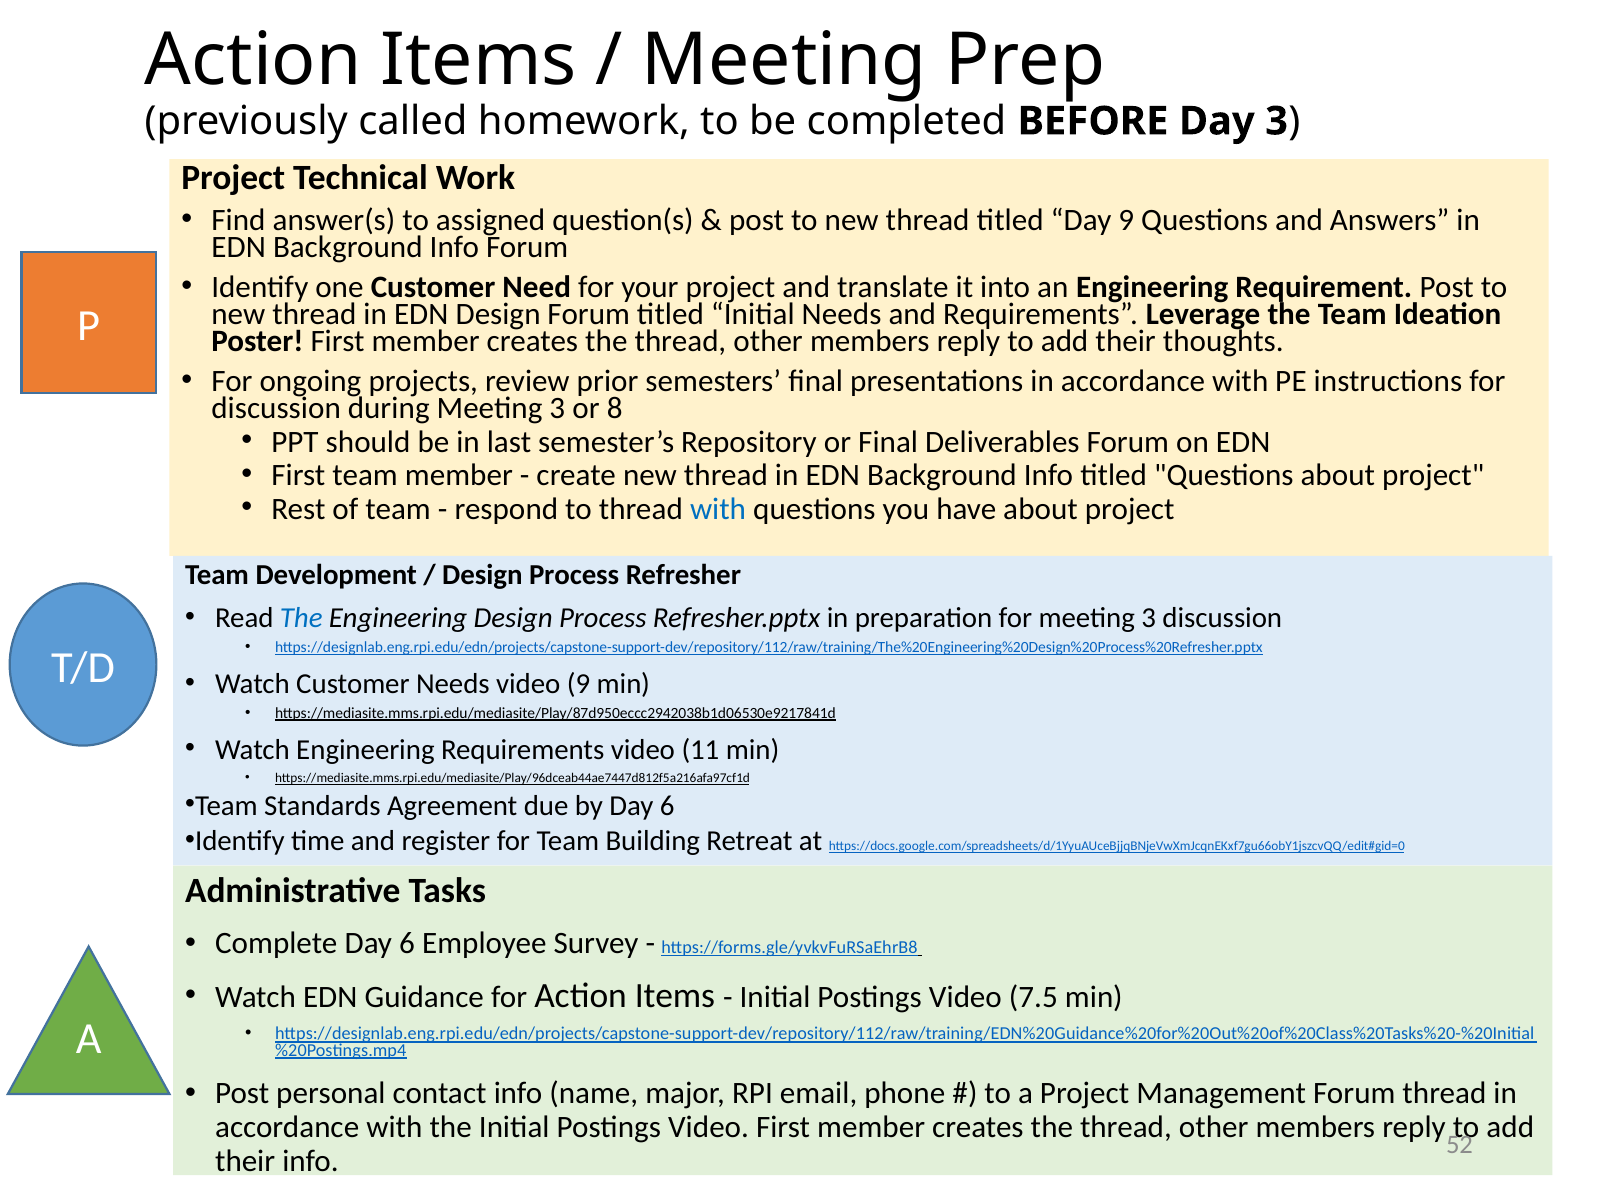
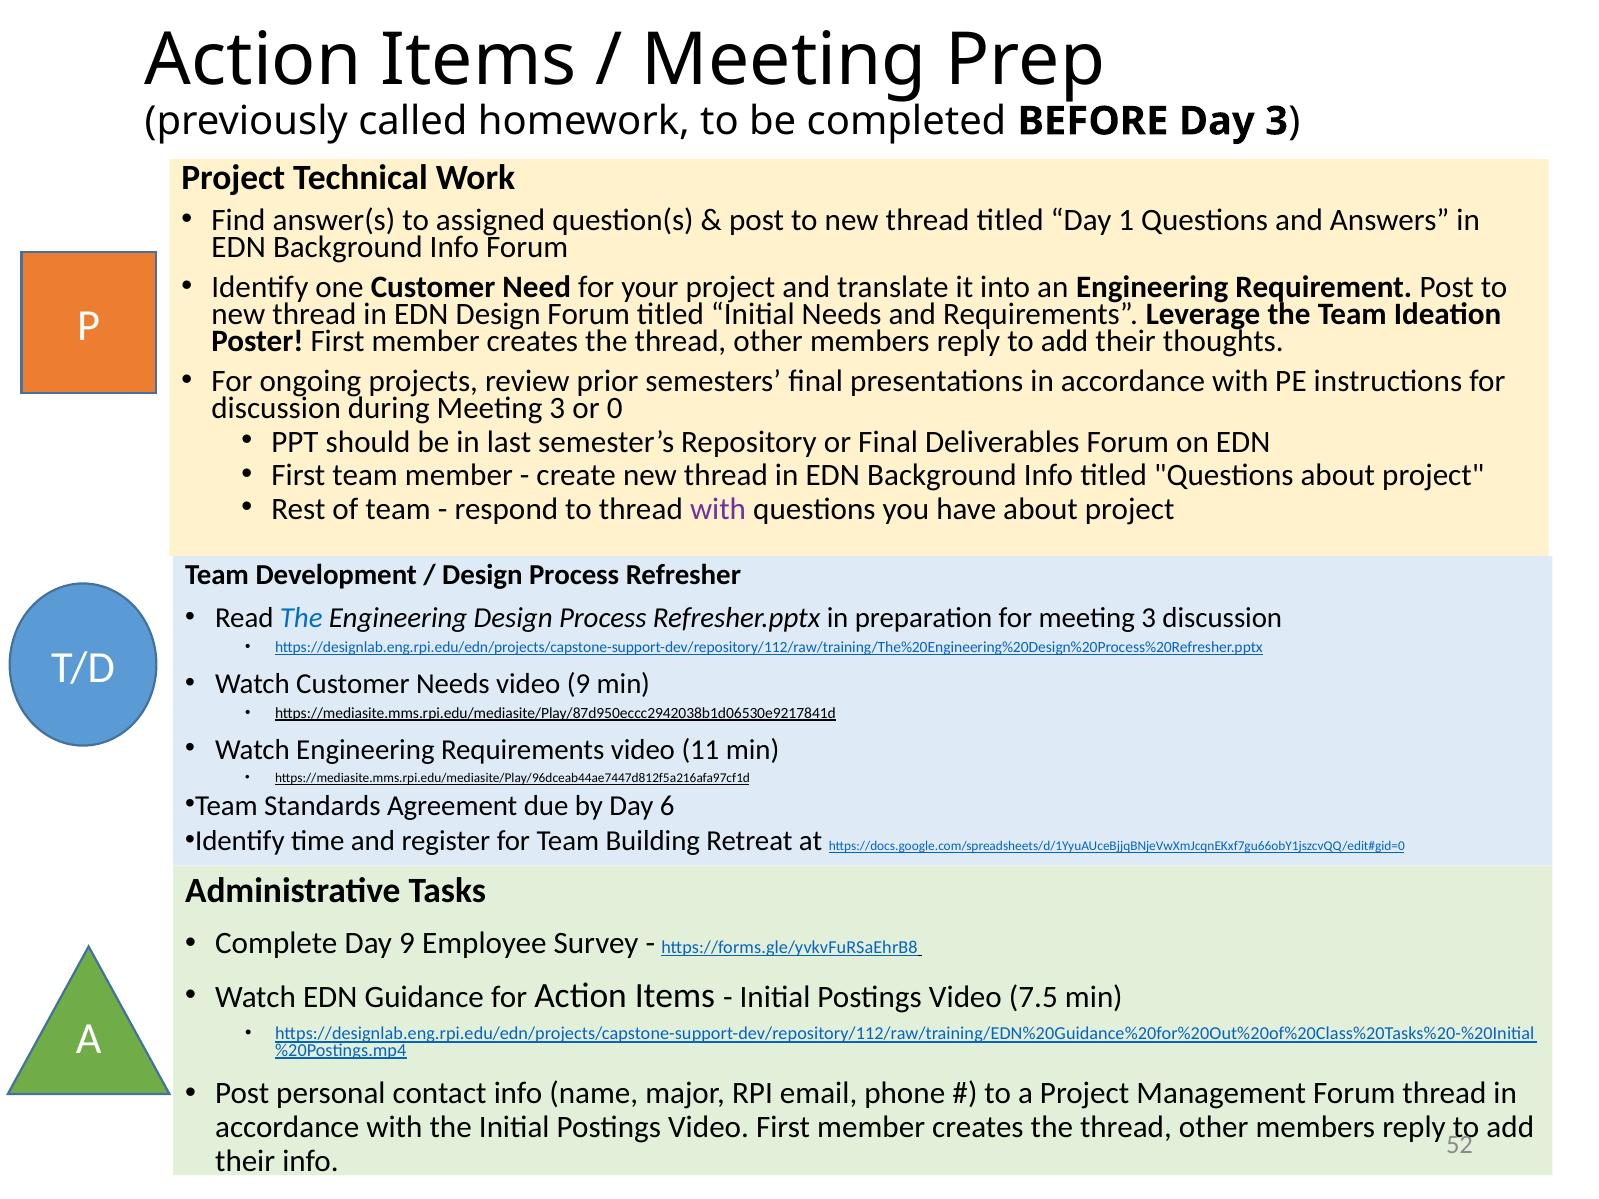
Day 9: 9 -> 1 (1126, 220)
8: 8 -> 0 (615, 408)
with colour: blue -> purple (718, 509)
Complete Day 6: 6 -> 9 (407, 943)
